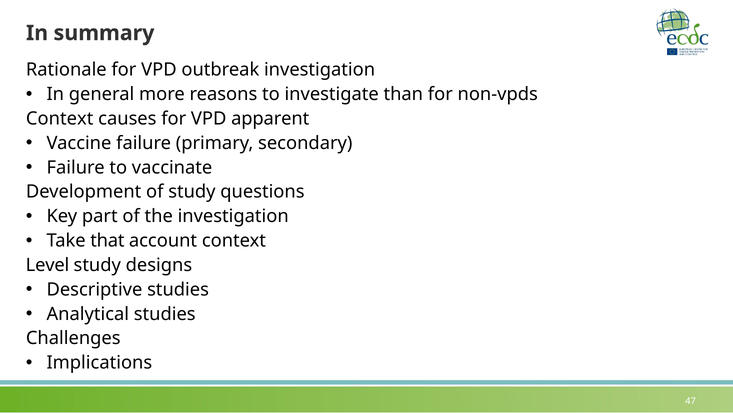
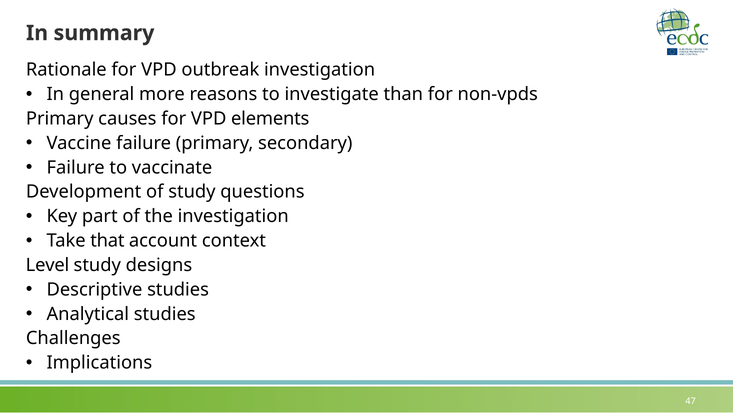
Context: Context -> Primary (60, 118)
apparent: apparent -> elements (270, 118)
